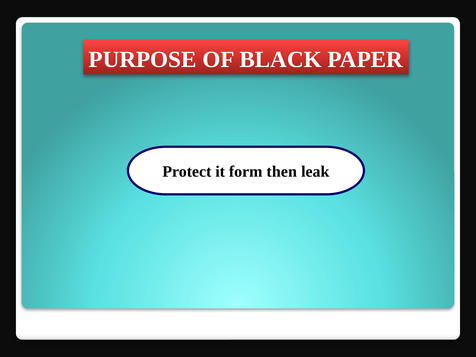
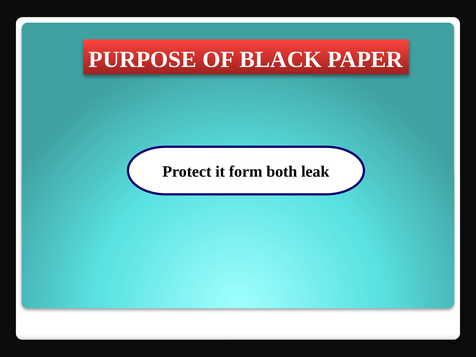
then: then -> both (282, 172)
